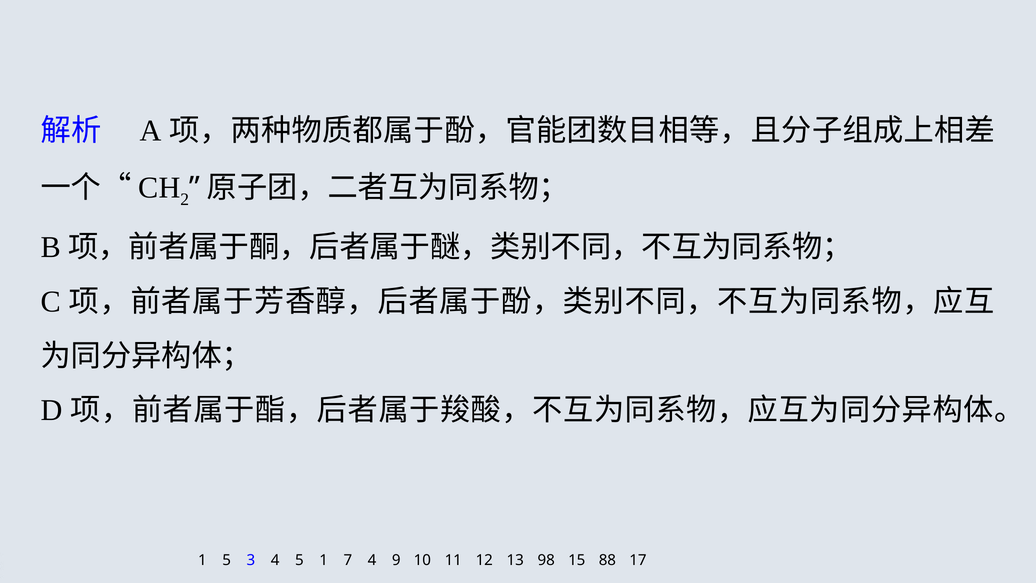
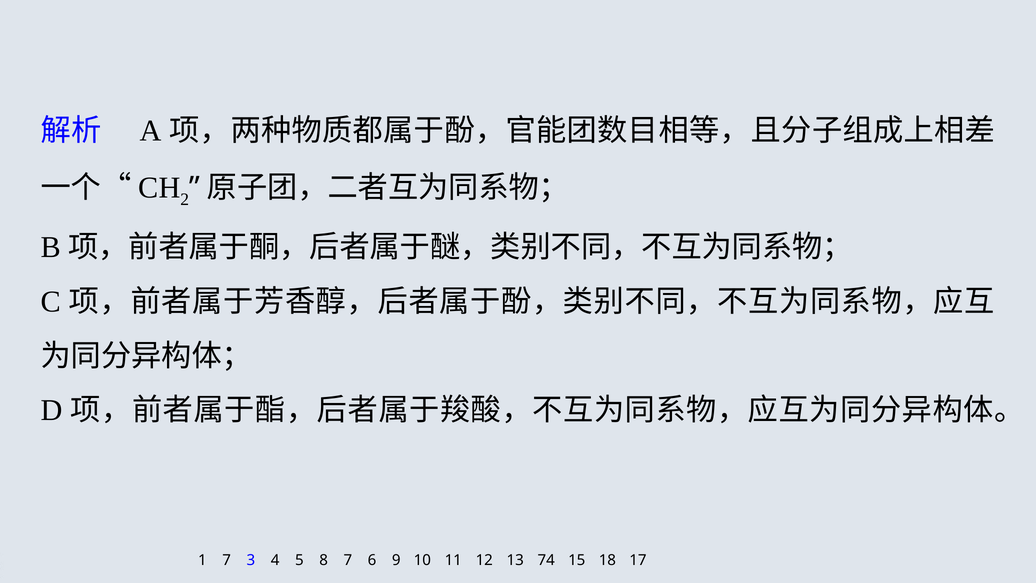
1 5: 5 -> 7 (227, 560)
5 1: 1 -> 8 (324, 560)
7 4: 4 -> 6 (372, 560)
98: 98 -> 74 (546, 560)
88: 88 -> 18 (607, 560)
